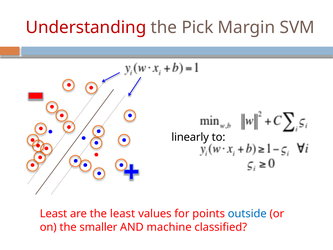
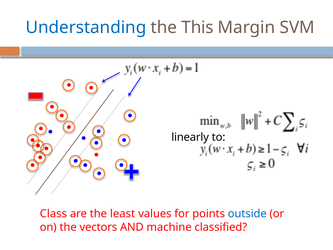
Understanding colour: red -> blue (86, 28)
Pick: Pick -> This (198, 28)
Least: Least -> Class (53, 214)
smaller: smaller -> vectors (98, 227)
